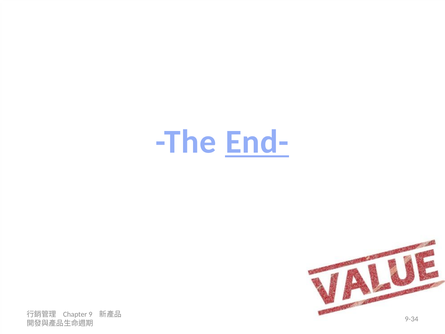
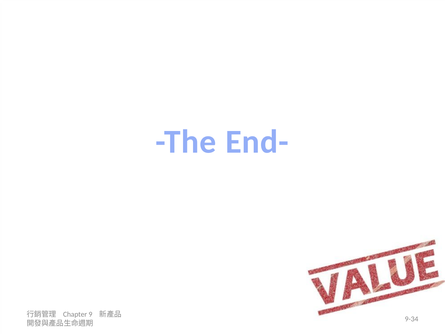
End- underline: present -> none (257, 142)
